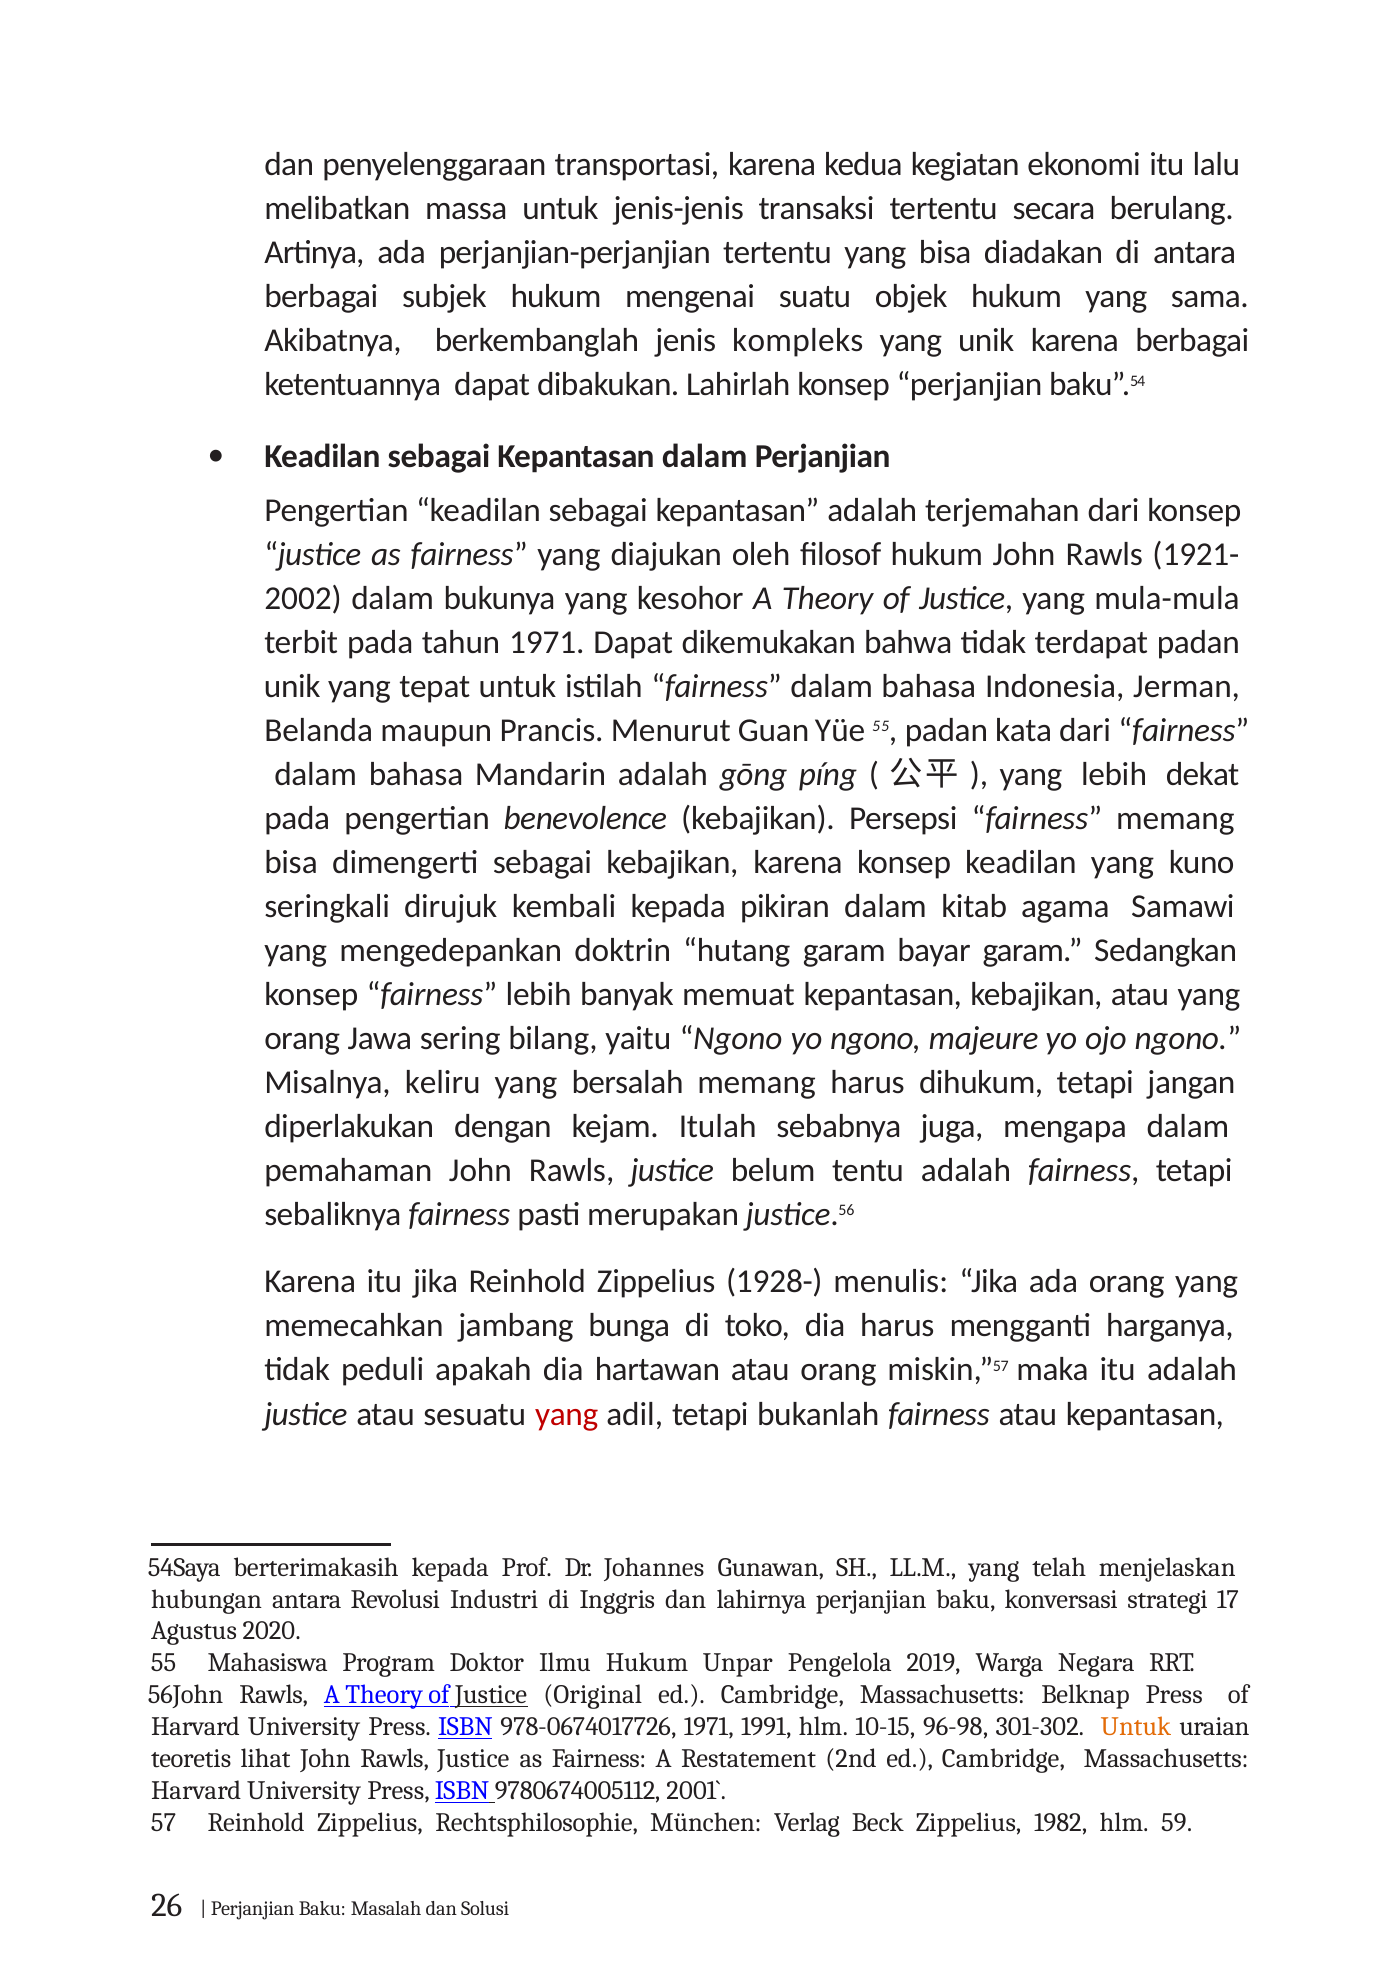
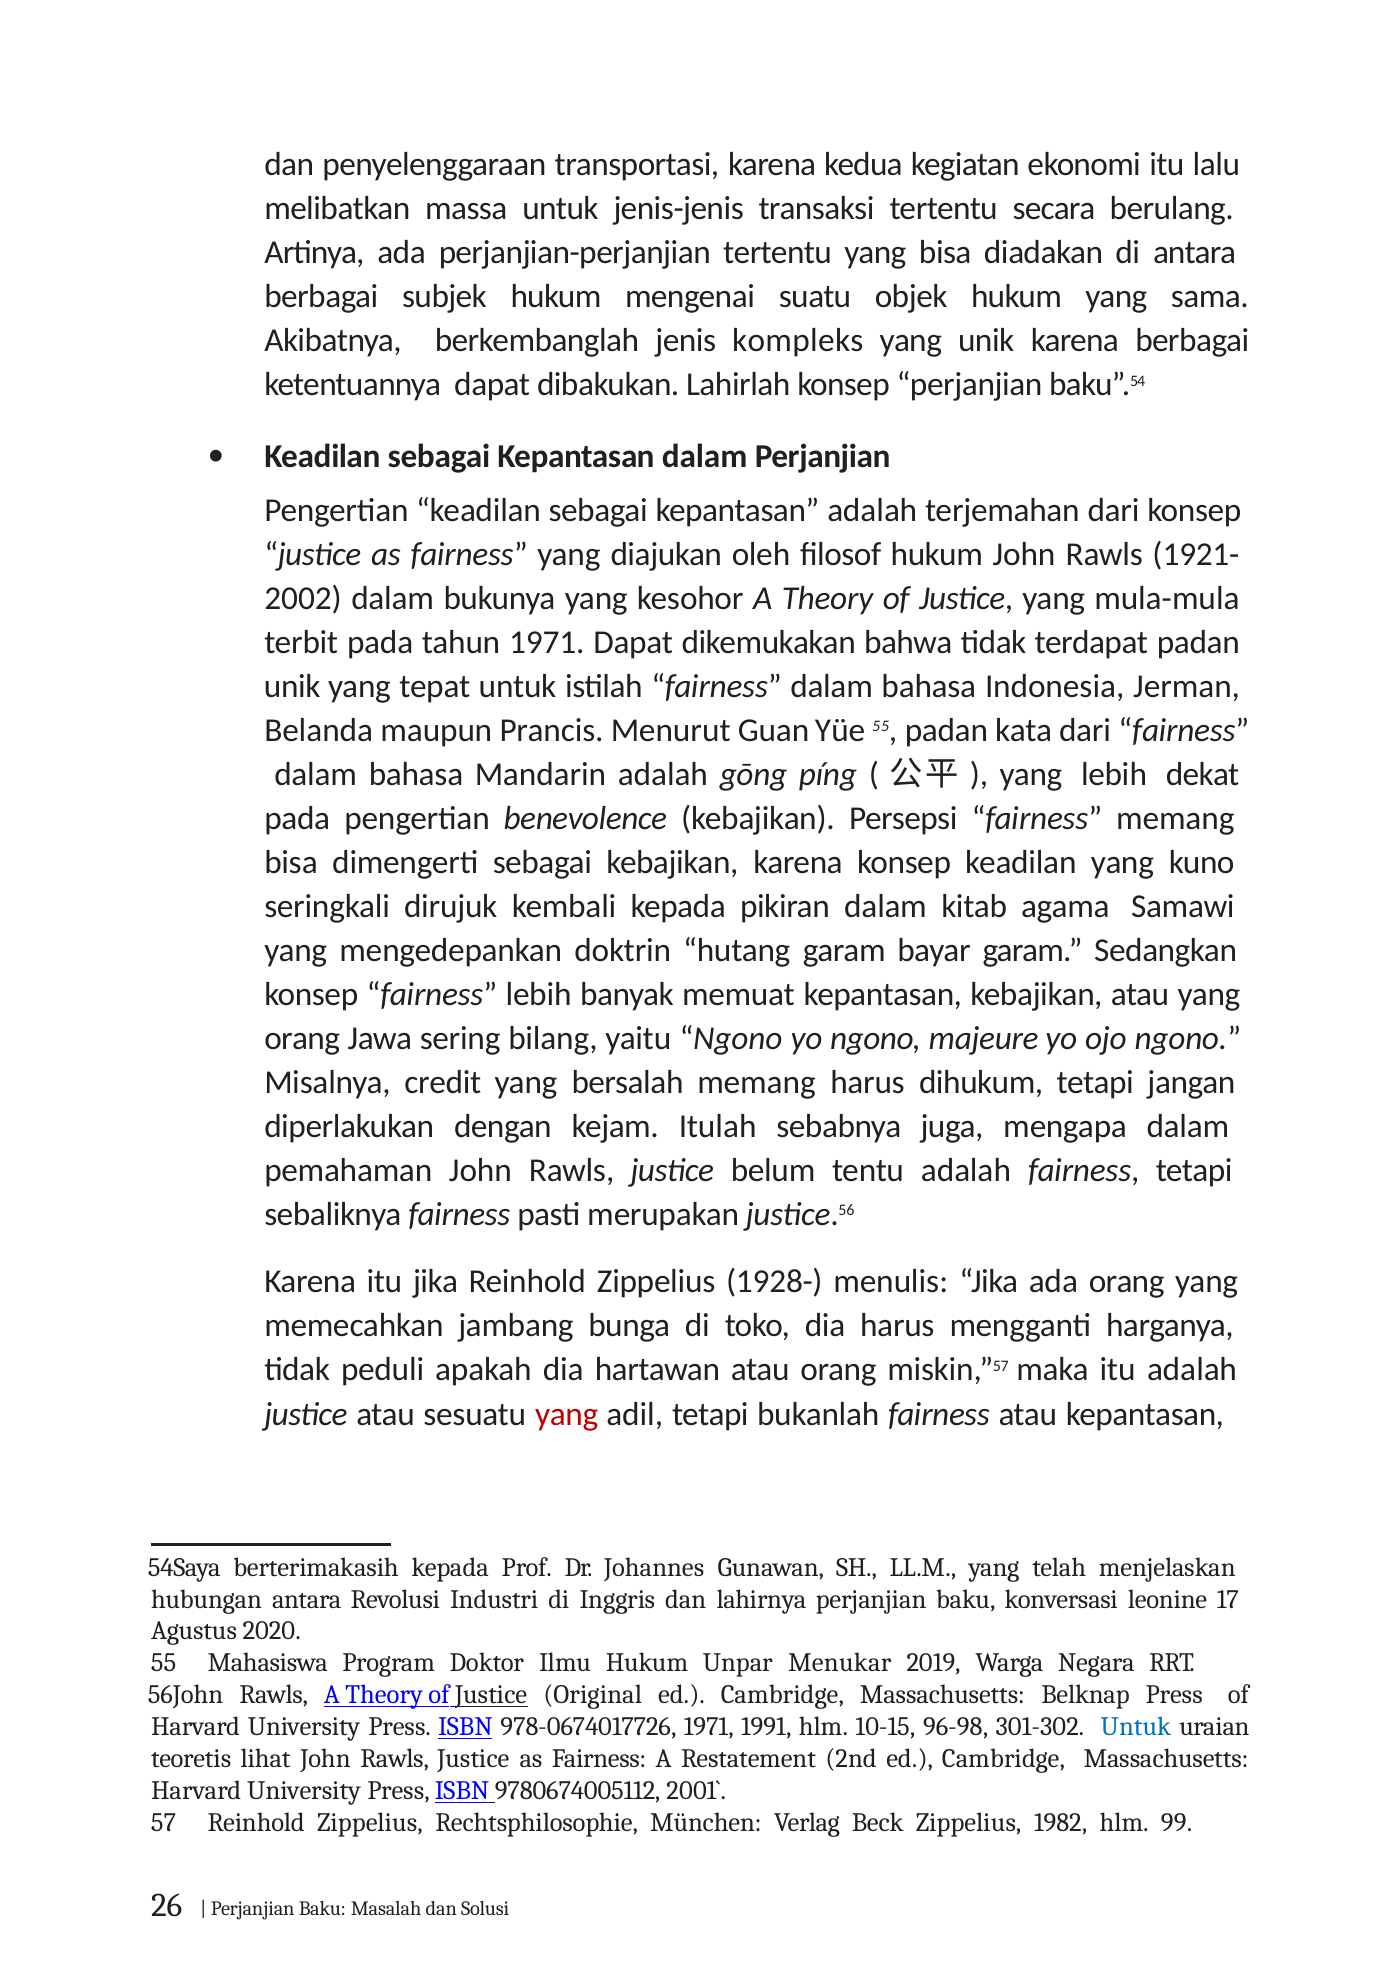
keliru: keliru -> credit (443, 1082)
strategi: strategi -> leonine (1167, 1599)
Pengelola: Pengelola -> Menukar (840, 1663)
Untuk colour: orange -> blue (1136, 1727)
59: 59 -> 99 (1177, 1822)
